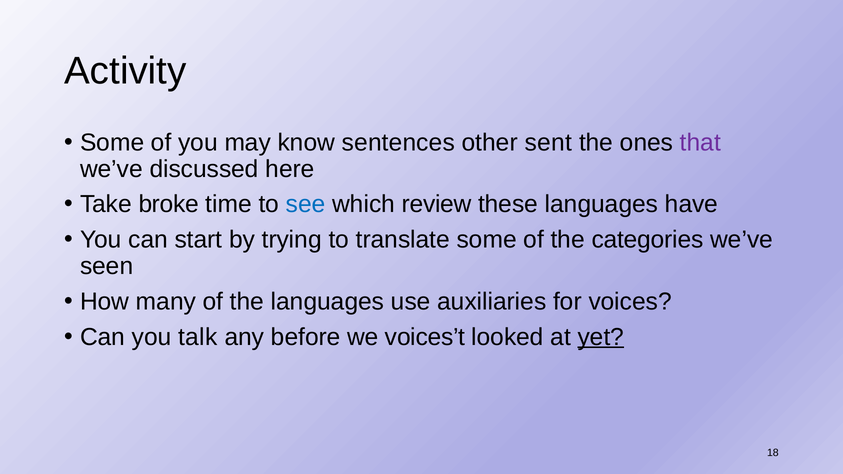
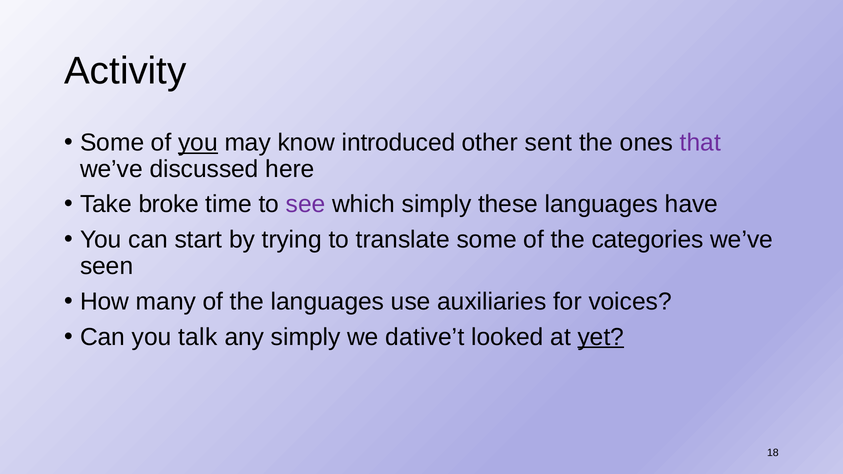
you underline: none -> present (198, 143)
sentences: sentences -> introduced (399, 143)
see colour: blue -> purple (306, 204)
which review: review -> simply (437, 204)
any before: before -> simply (306, 337)
voices’t: voices’t -> dative’t (425, 337)
